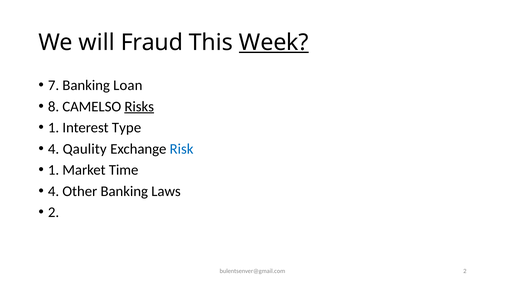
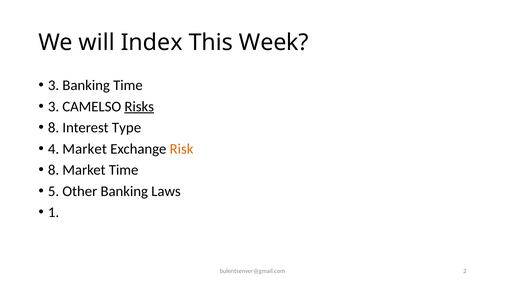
Fraud: Fraud -> Index (152, 42)
Week underline: present -> none (274, 42)
7: 7 -> 3 (54, 85)
Banking Loan: Loan -> Time (128, 85)
8: 8 -> 3 (54, 107)
1: 1 -> 8 (54, 128)
4 Qaulity: Qaulity -> Market (85, 149)
Risk colour: blue -> orange (182, 149)
1: 1 -> 8 (54, 170)
4: 4 -> 5 (54, 191)
2: 2 -> 1 (54, 212)
